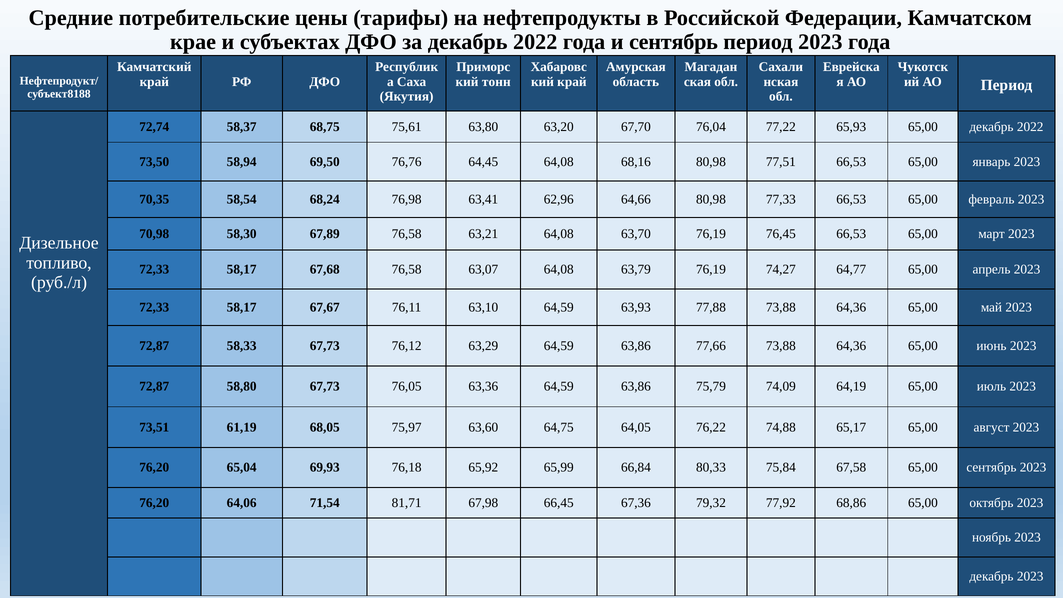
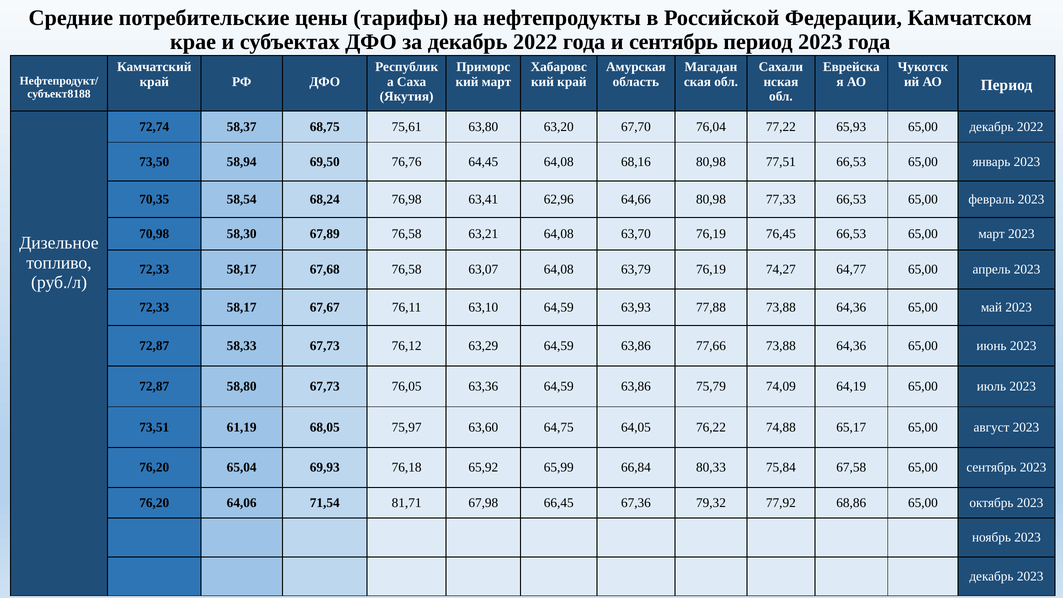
тонн: тонн -> март (496, 82)
